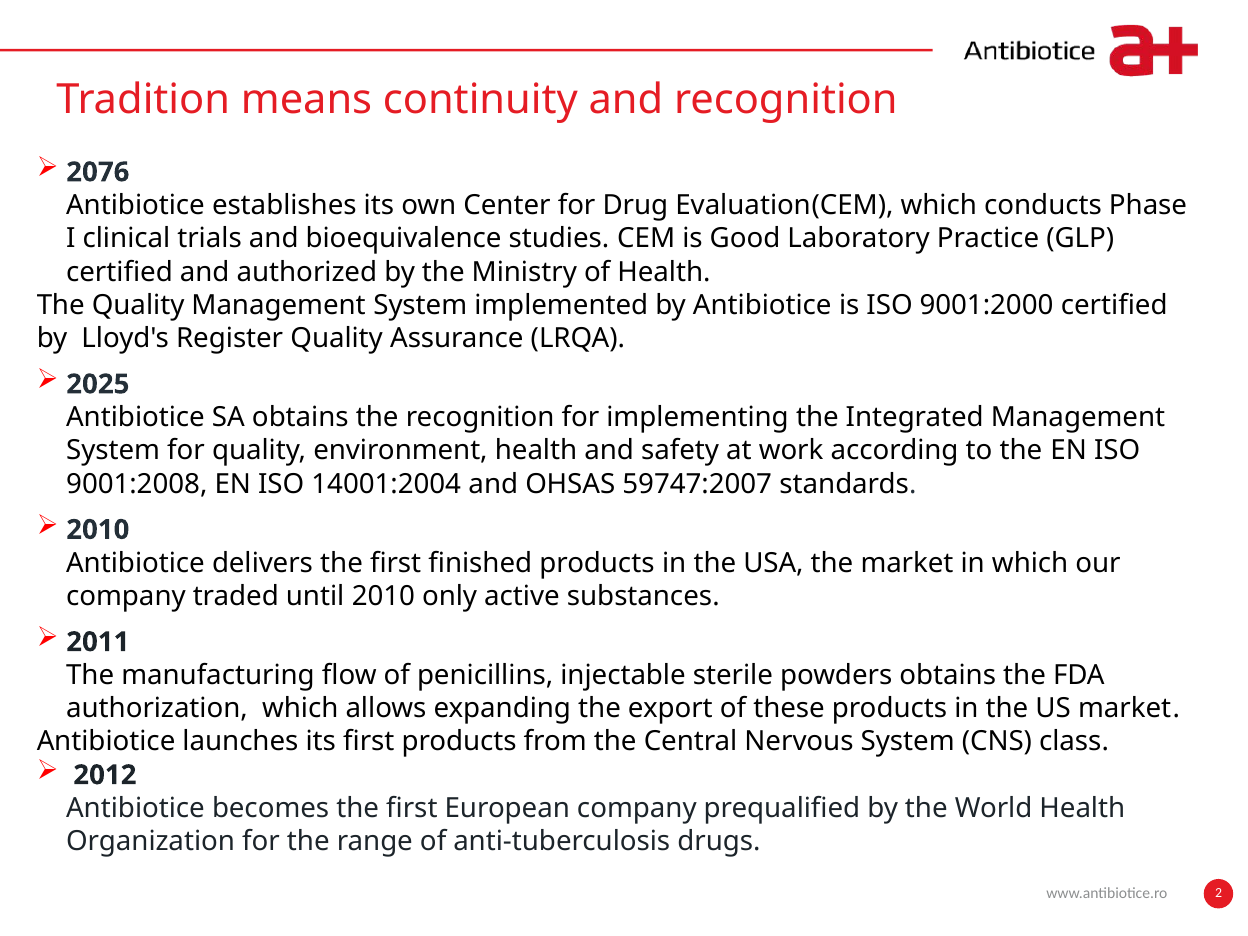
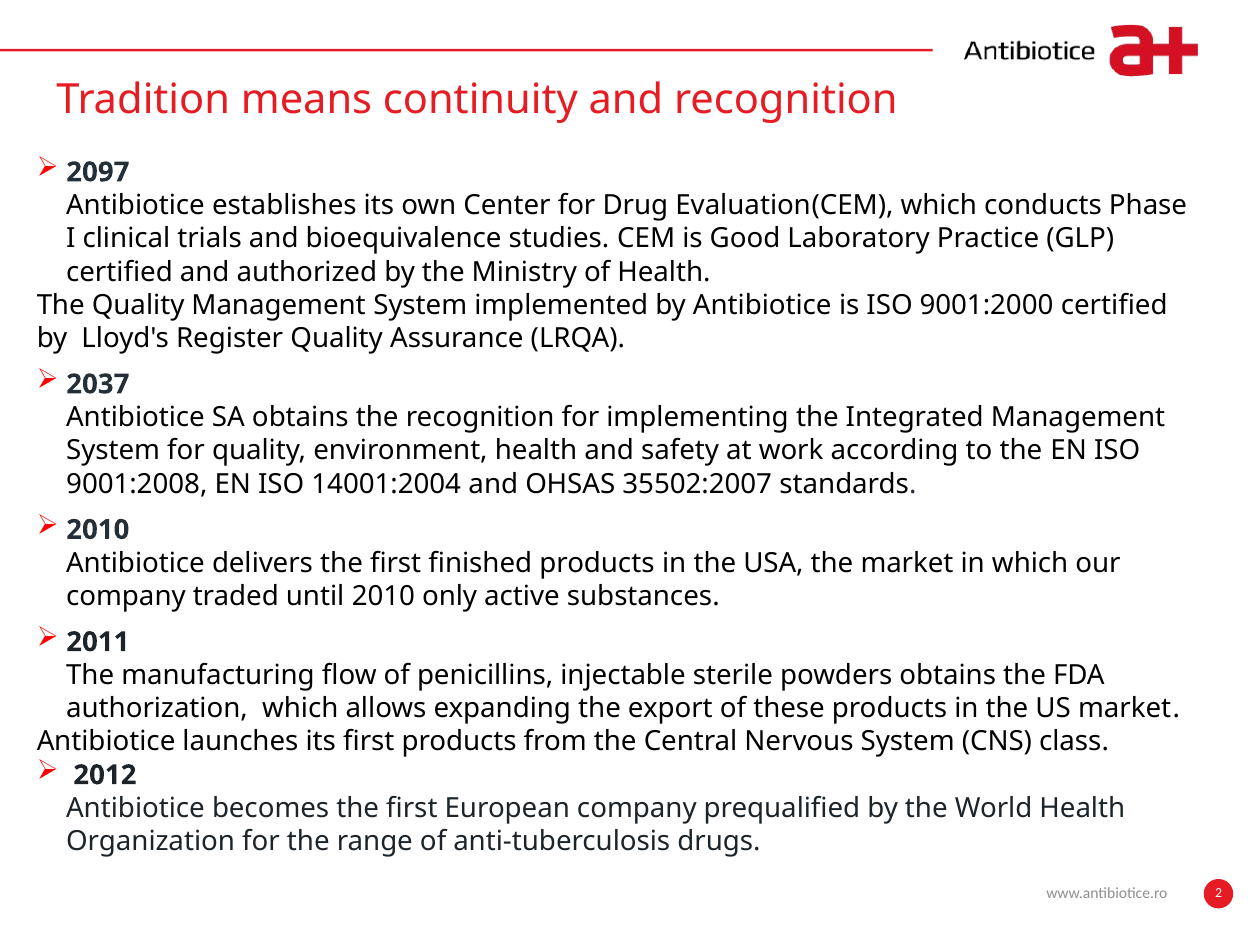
2076: 2076 -> 2097 (98, 172)
2025: 2025 -> 2037 (98, 384)
59747:2007: 59747:2007 -> 35502:2007 (697, 484)
